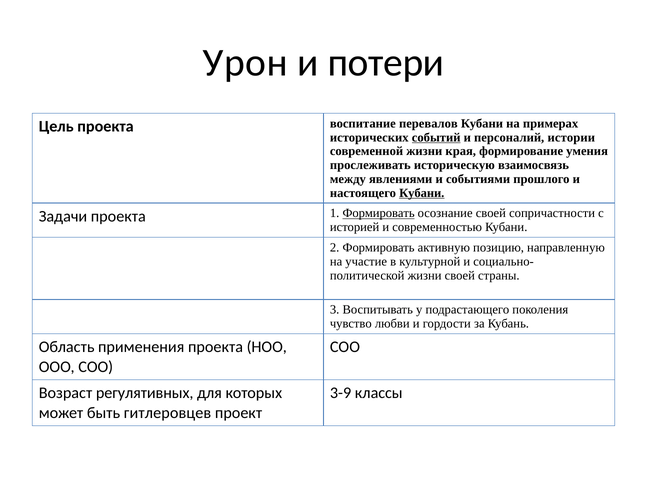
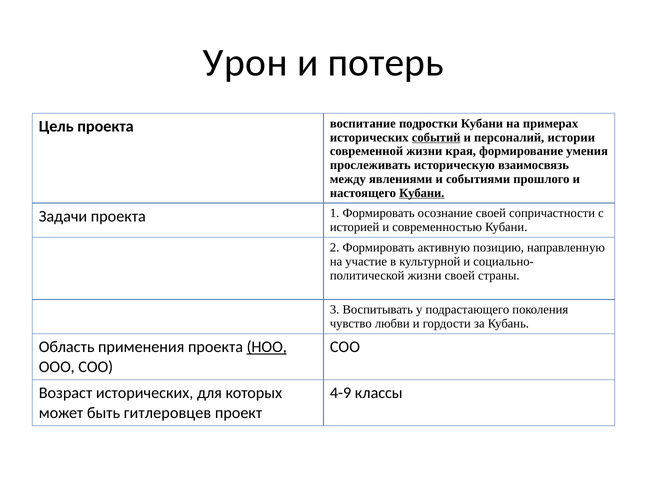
потери: потери -> потерь (386, 63)
перевалов: перевалов -> подростки (428, 124)
Формировать underline: present -> none (379, 213)
НОО underline: none -> present (267, 347)
Возраст регулятивных: регулятивных -> исторических (145, 393)
3-9: 3-9 -> 4-9 (341, 393)
